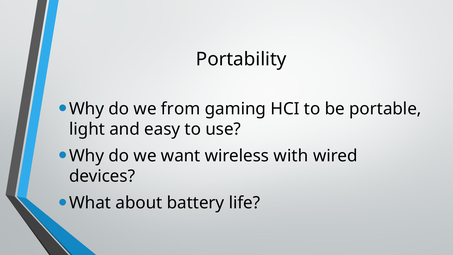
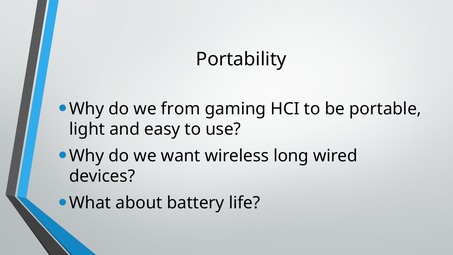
with: with -> long (291, 156)
